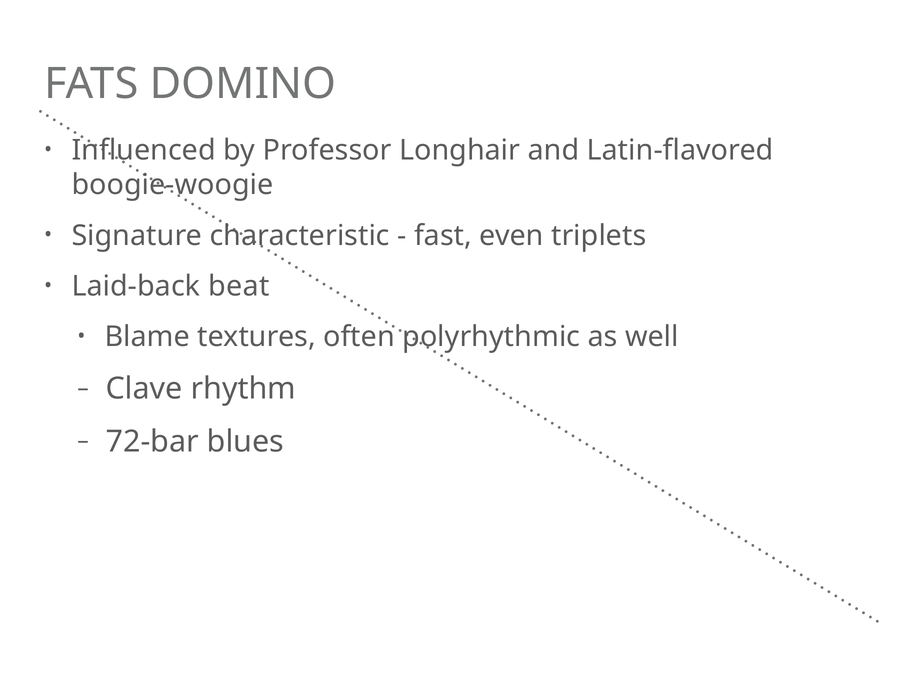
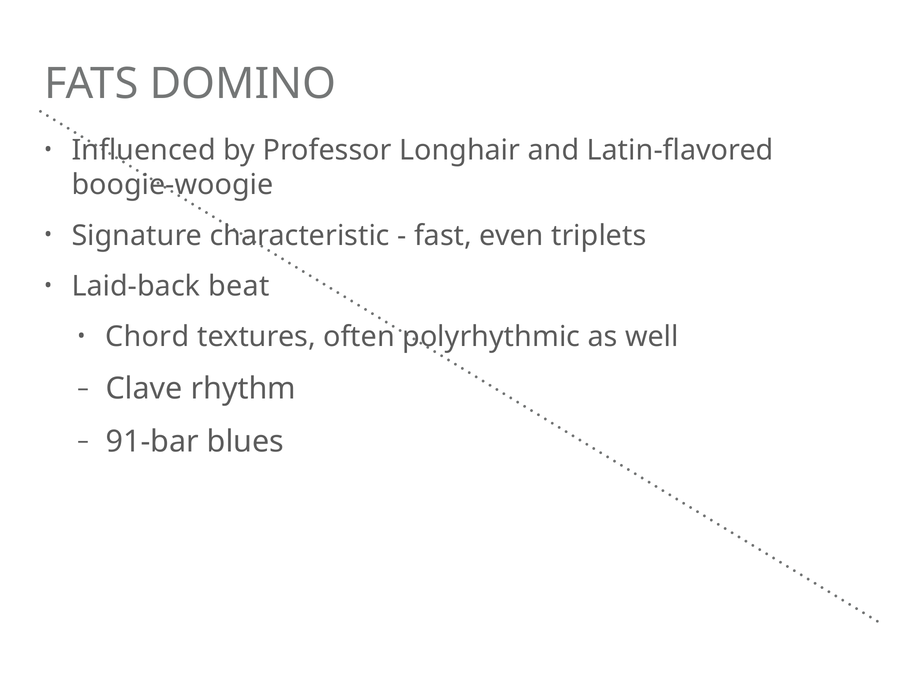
Blame: Blame -> Chord (147, 337)
72-bar: 72-bar -> 91-bar (152, 442)
